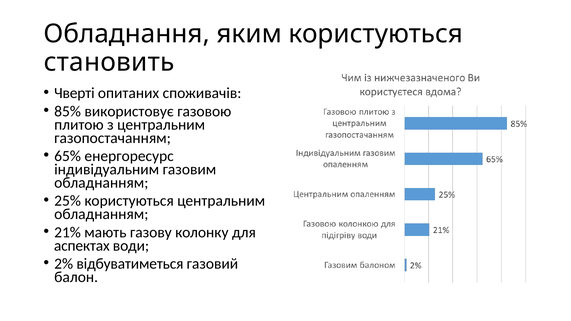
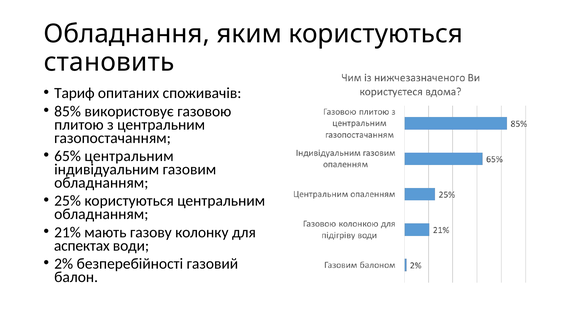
Чверті: Чверті -> Тариф (74, 93)
65% енергоресурс: енергоресурс -> центральним (129, 156)
відбуватиметься: відбуватиметься -> безперебійності (130, 264)
